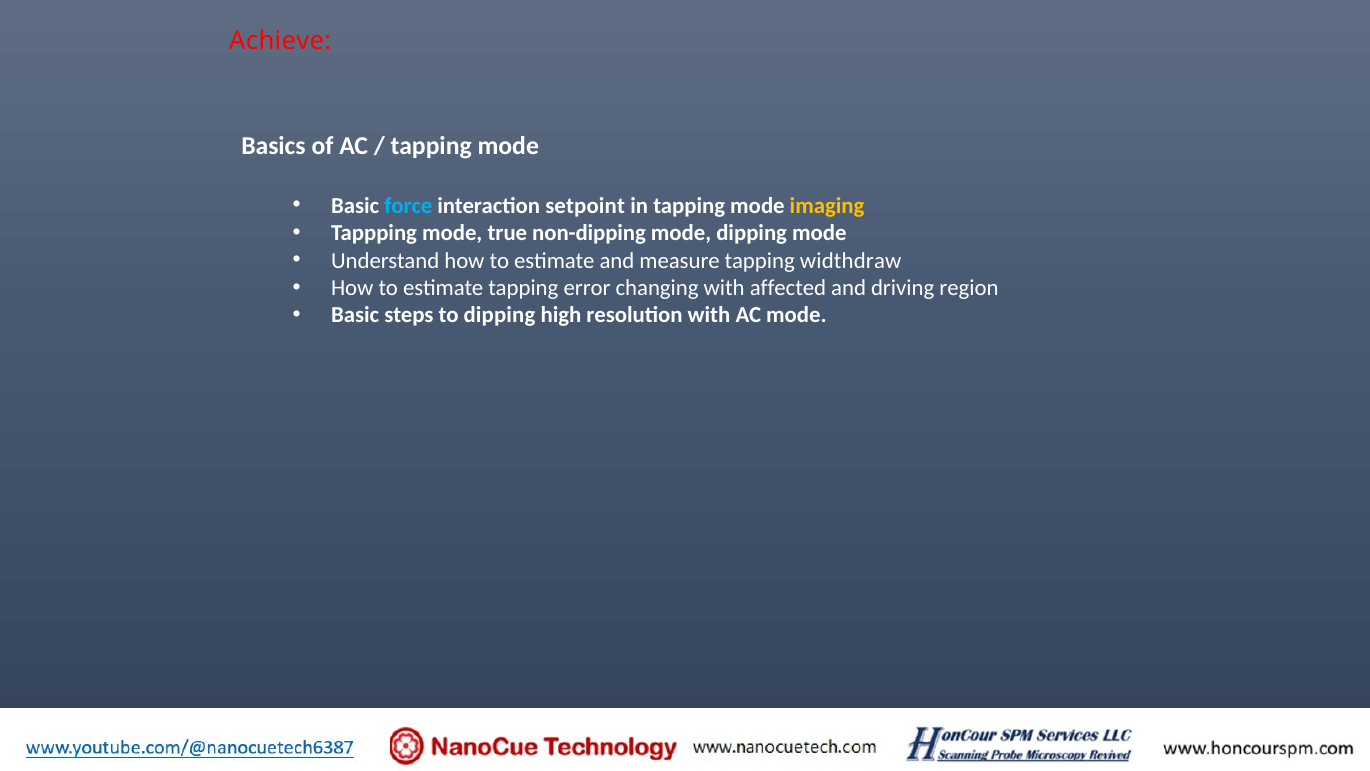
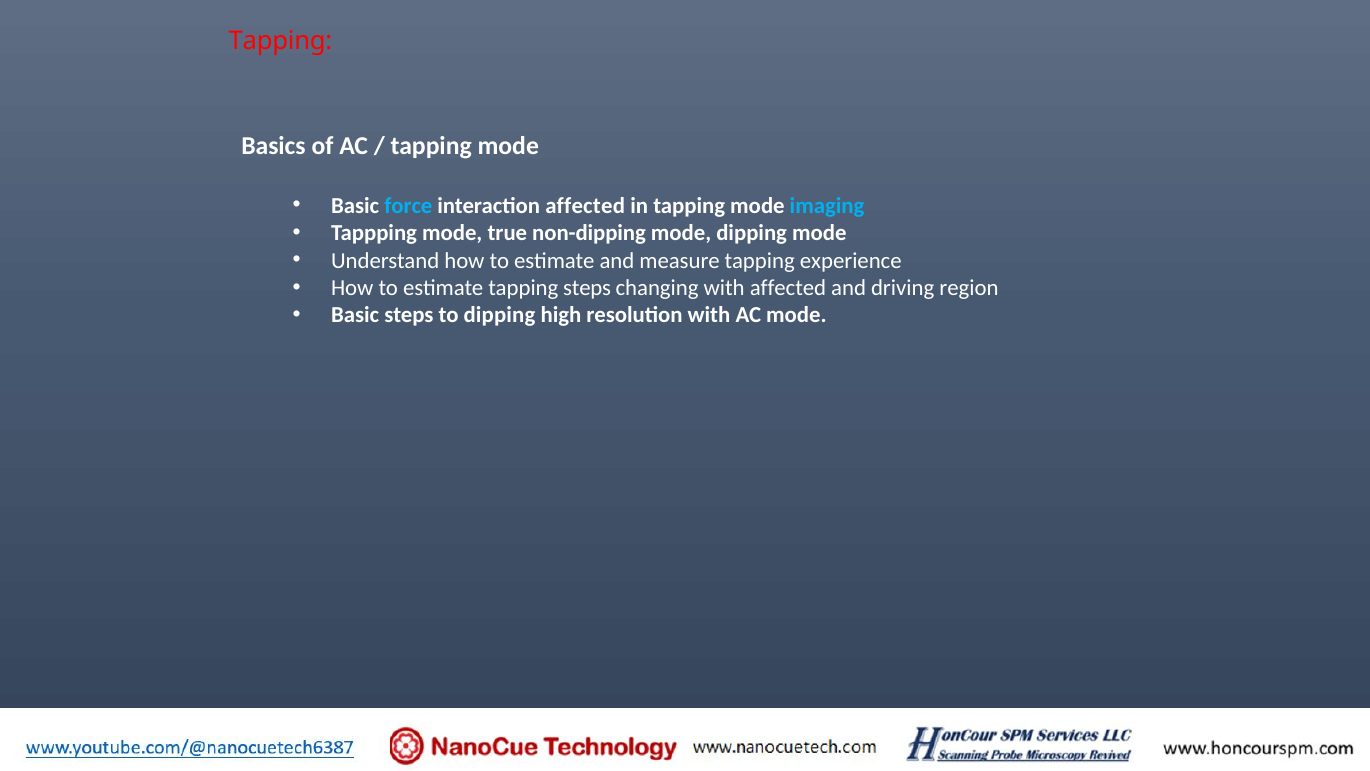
Achieve: Achieve -> Tapping (280, 41)
interaction setpoint: setpoint -> affected (585, 206)
imaging colour: yellow -> light blue (827, 206)
widthdraw: widthdraw -> experience (851, 260)
tapping error: error -> steps (587, 288)
